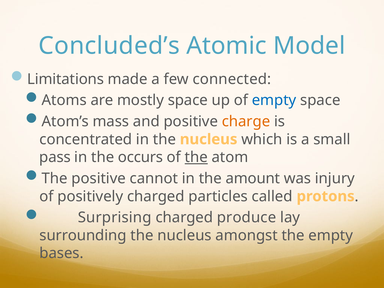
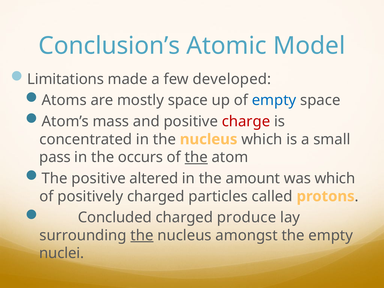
Concluded’s: Concluded’s -> Conclusion’s (109, 46)
connected: connected -> developed (232, 79)
charge colour: orange -> red (246, 121)
cannot: cannot -> altered (154, 178)
was injury: injury -> which (335, 178)
Surprising: Surprising -> Concluded (115, 217)
the underline: none -> present (142, 235)
bases: bases -> nuclei (62, 253)
